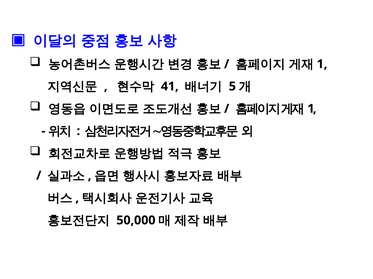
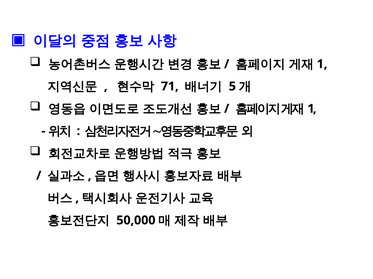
41: 41 -> 71 (170, 87)
